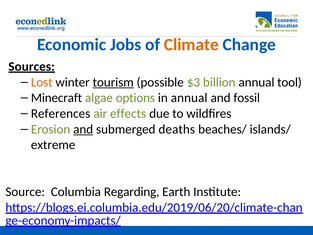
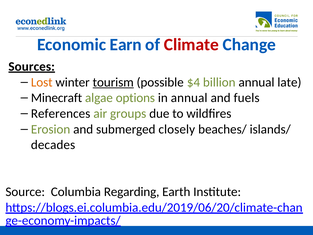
Jobs: Jobs -> Earn (126, 45)
Climate colour: orange -> red (191, 45)
$3: $3 -> $4 (193, 82)
tool: tool -> late (289, 82)
fossil: fossil -> fuels (247, 98)
effects: effects -> groups (128, 113)
and underline: present -> none (83, 129)
deaths: deaths -> closely (177, 129)
extreme: extreme -> decades (53, 145)
